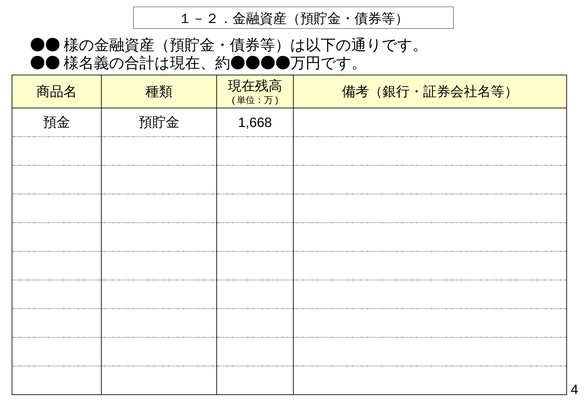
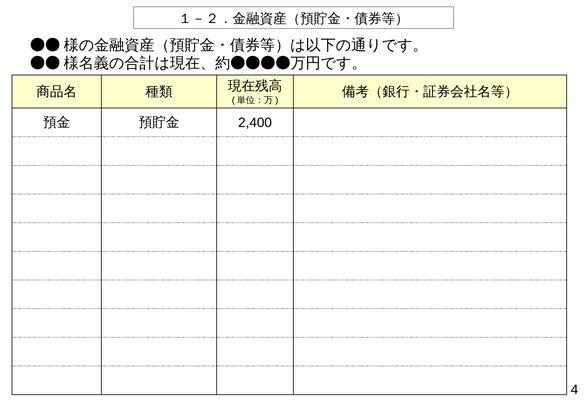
1,668: 1,668 -> 2,400 (255, 123)
